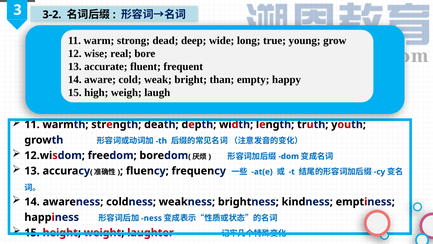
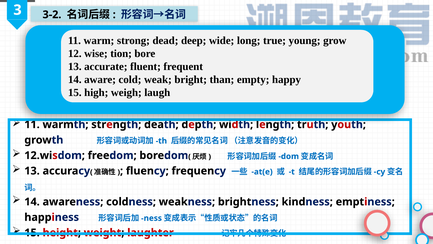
real: real -> tion (121, 53)
